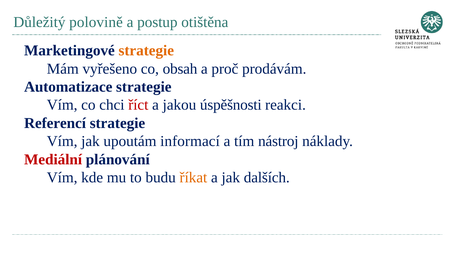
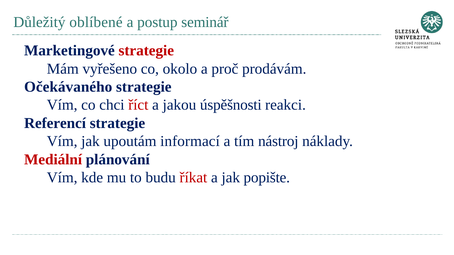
polovině: polovině -> oblíbené (96, 22)
otištěna: otištěna -> seminář (205, 22)
strategie colour: orange -> red (146, 51)
obsah: obsah -> okolo (180, 69)
Automatizace: Automatizace -> Očekávaného (68, 87)
říkat colour: orange -> red (193, 178)
dalších: dalších -> popište (267, 178)
